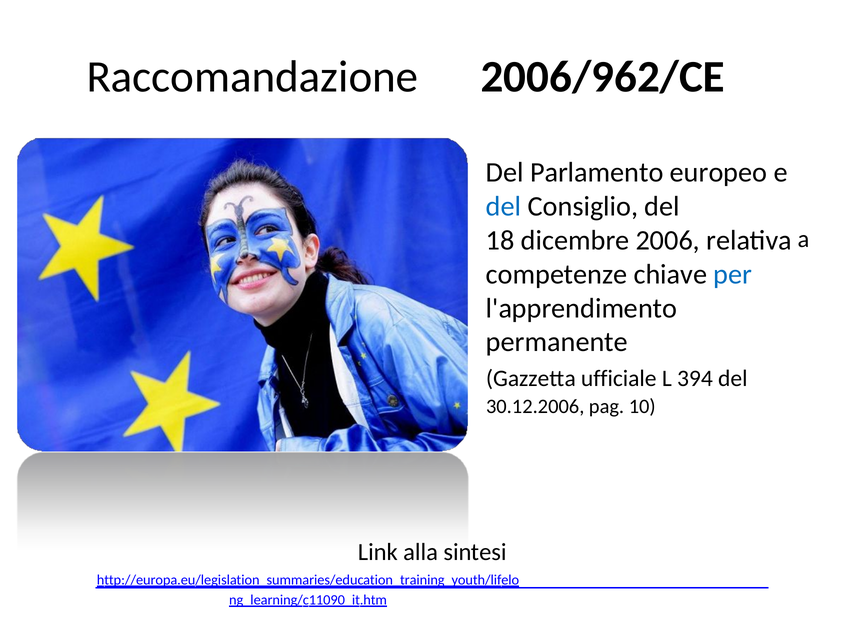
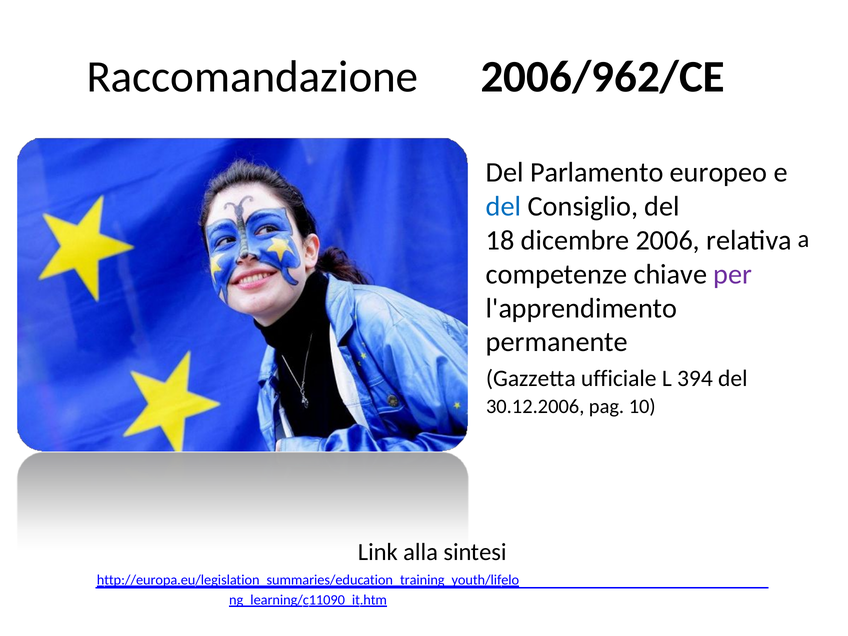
per colour: blue -> purple (733, 274)
